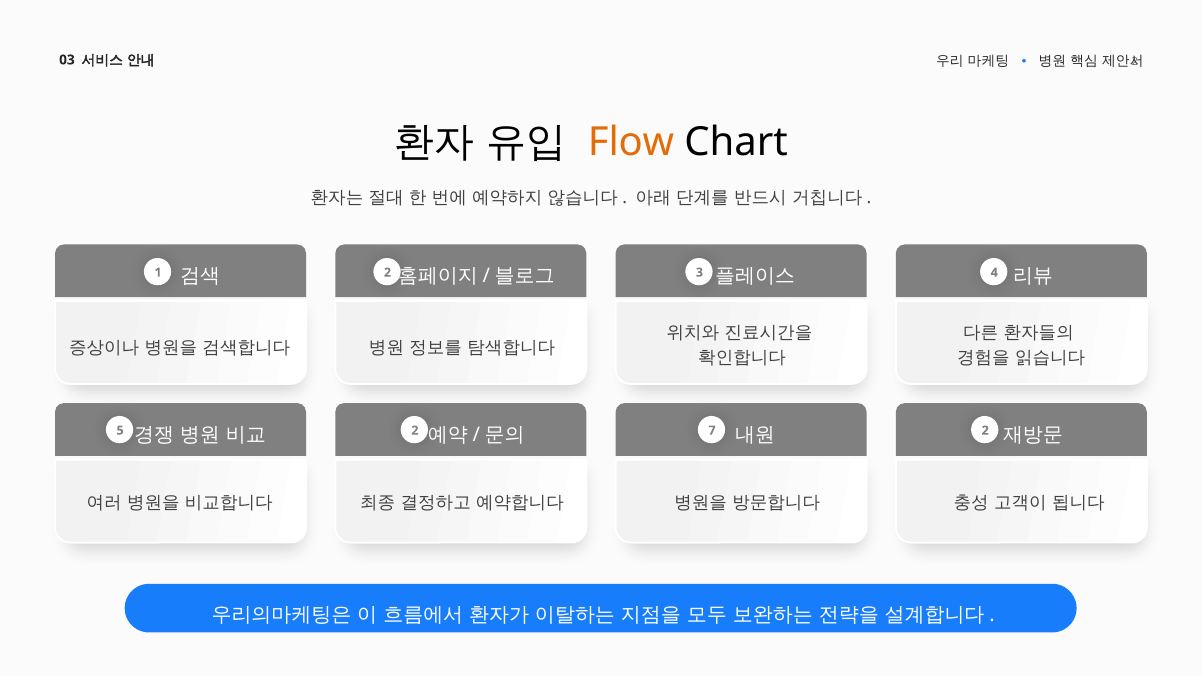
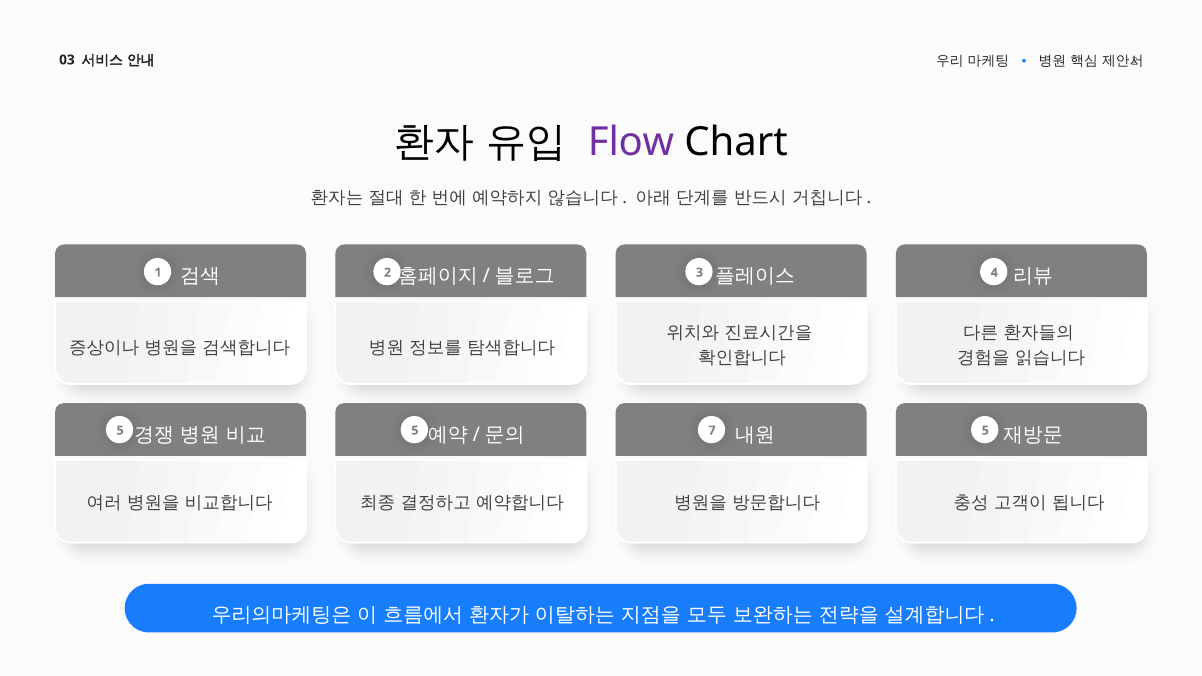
Flow colour: orange -> purple (631, 142)
5 2: 2 -> 5 (415, 431)
7 2: 2 -> 5 (985, 431)
